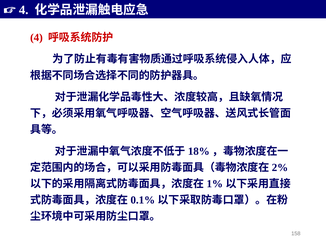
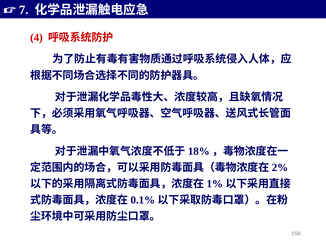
4: 4 -> 7 (24, 10)
